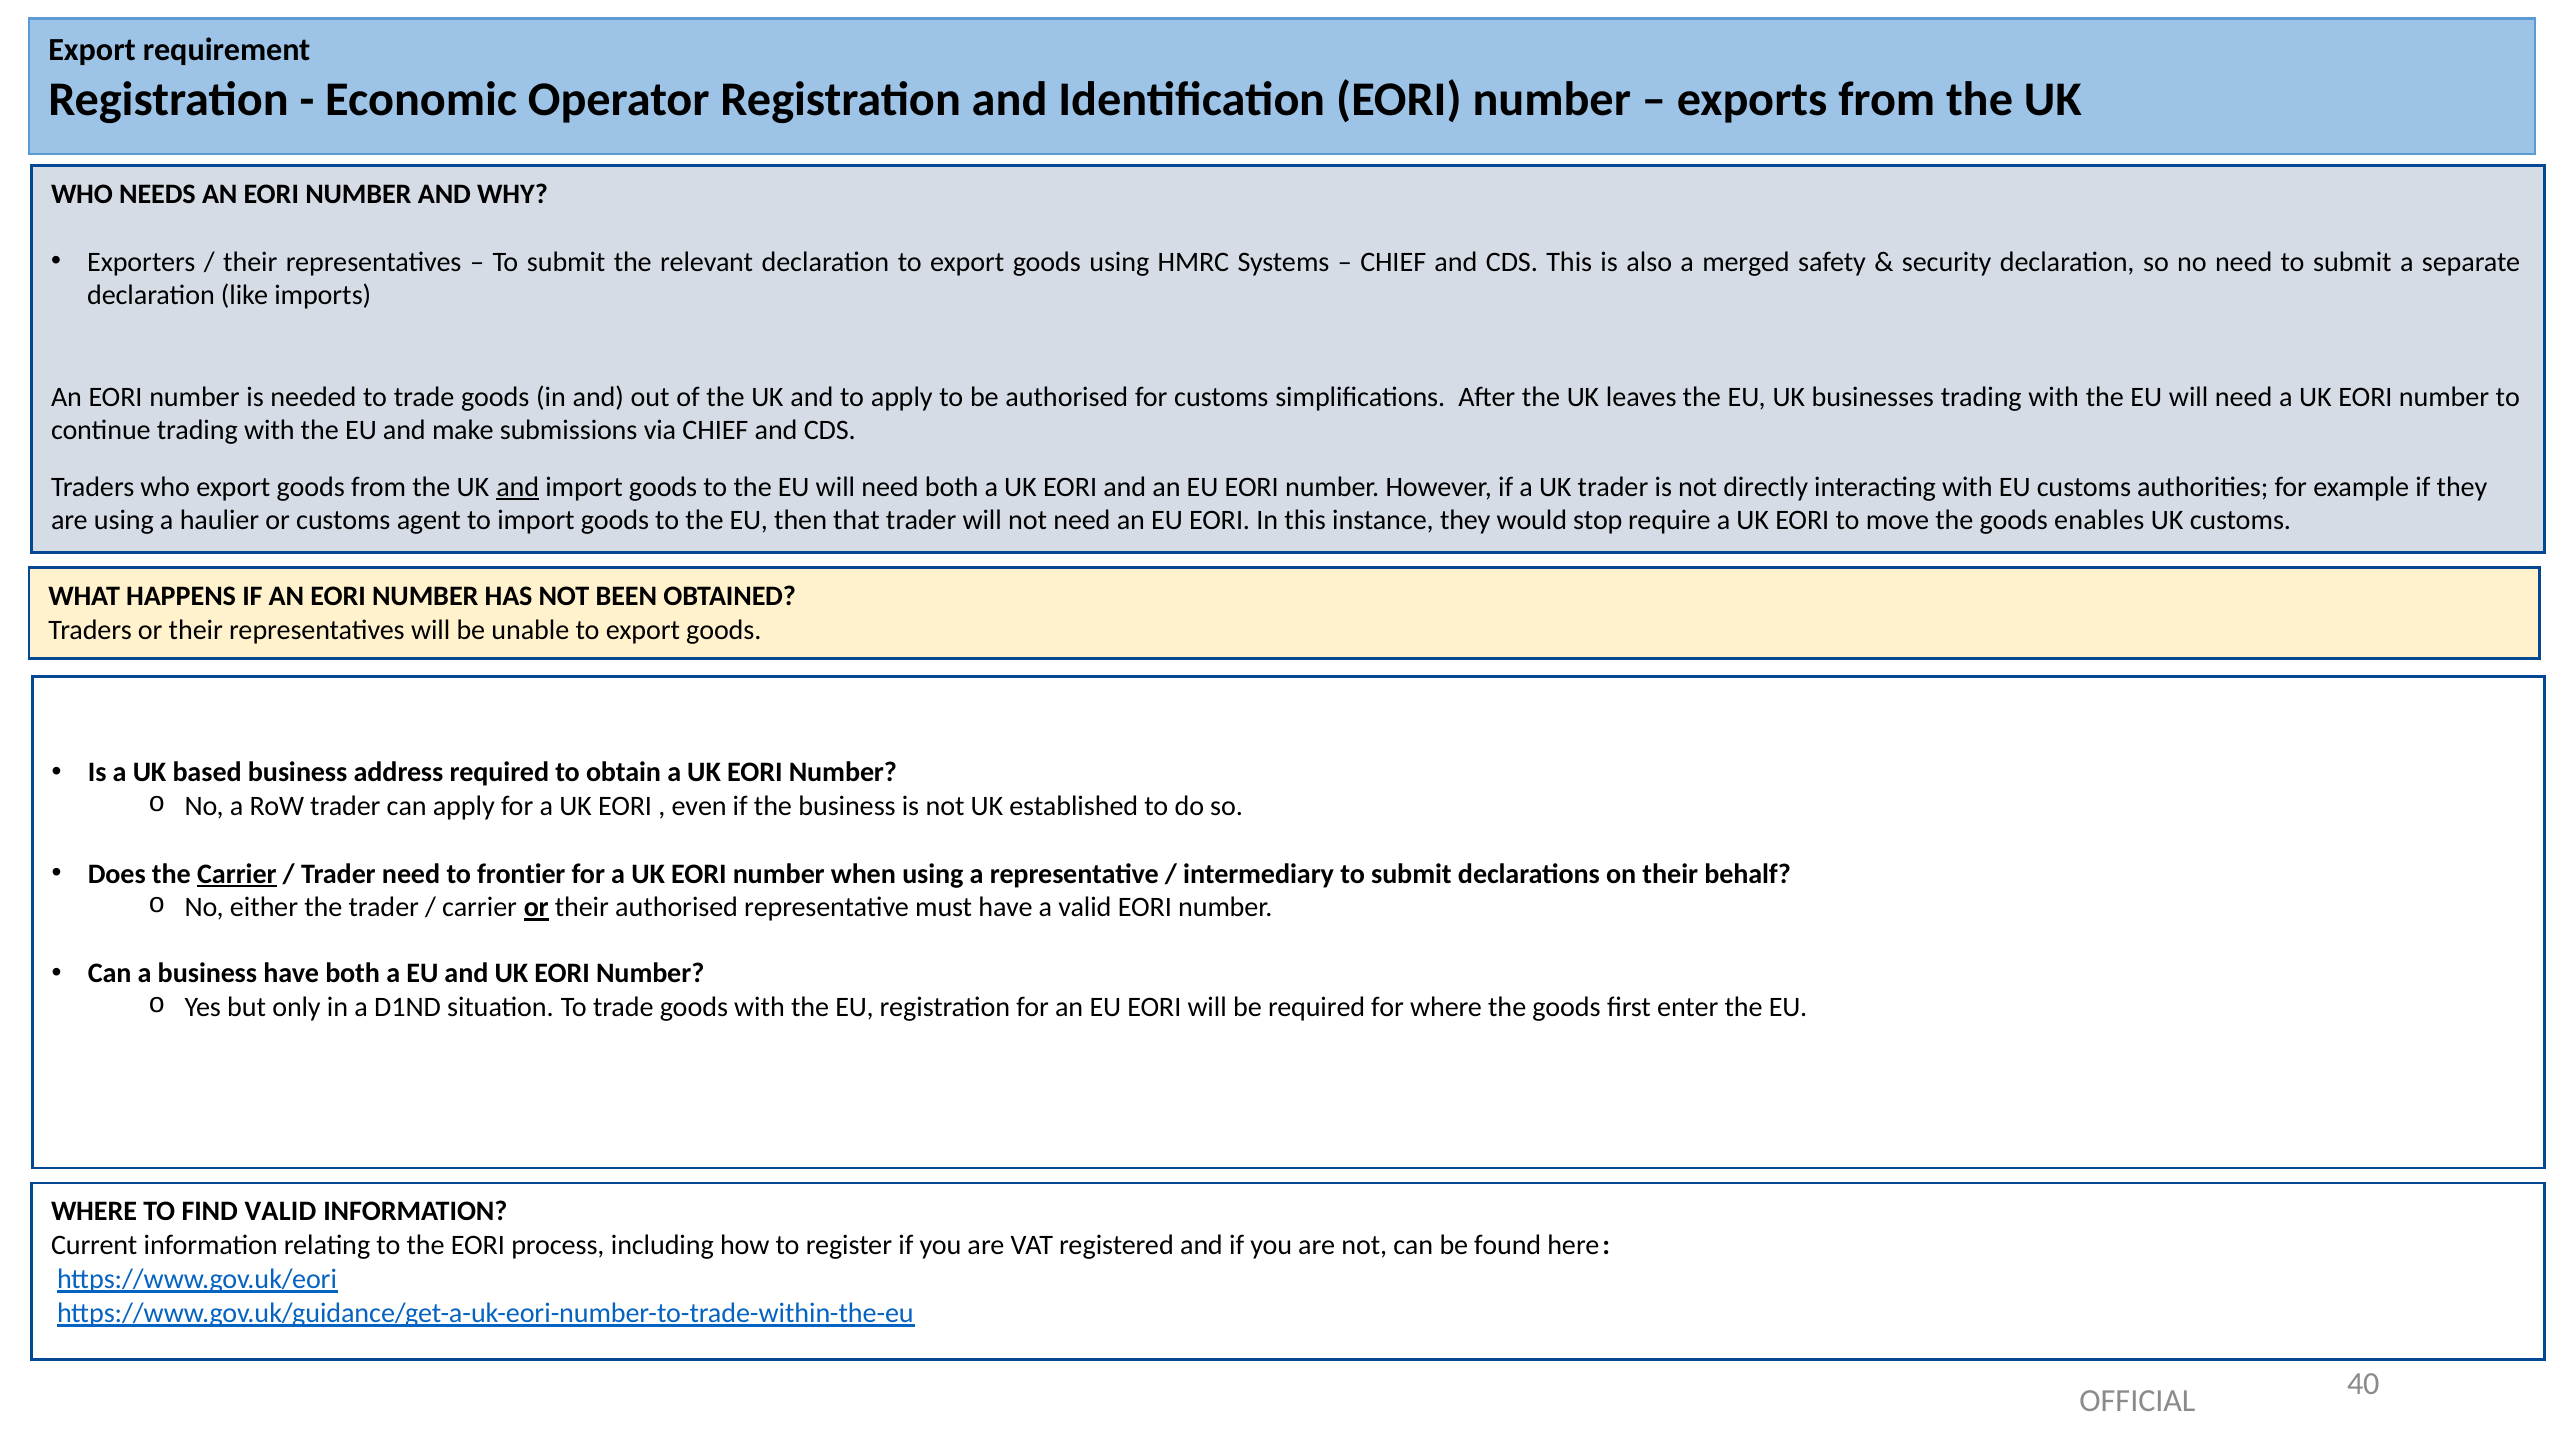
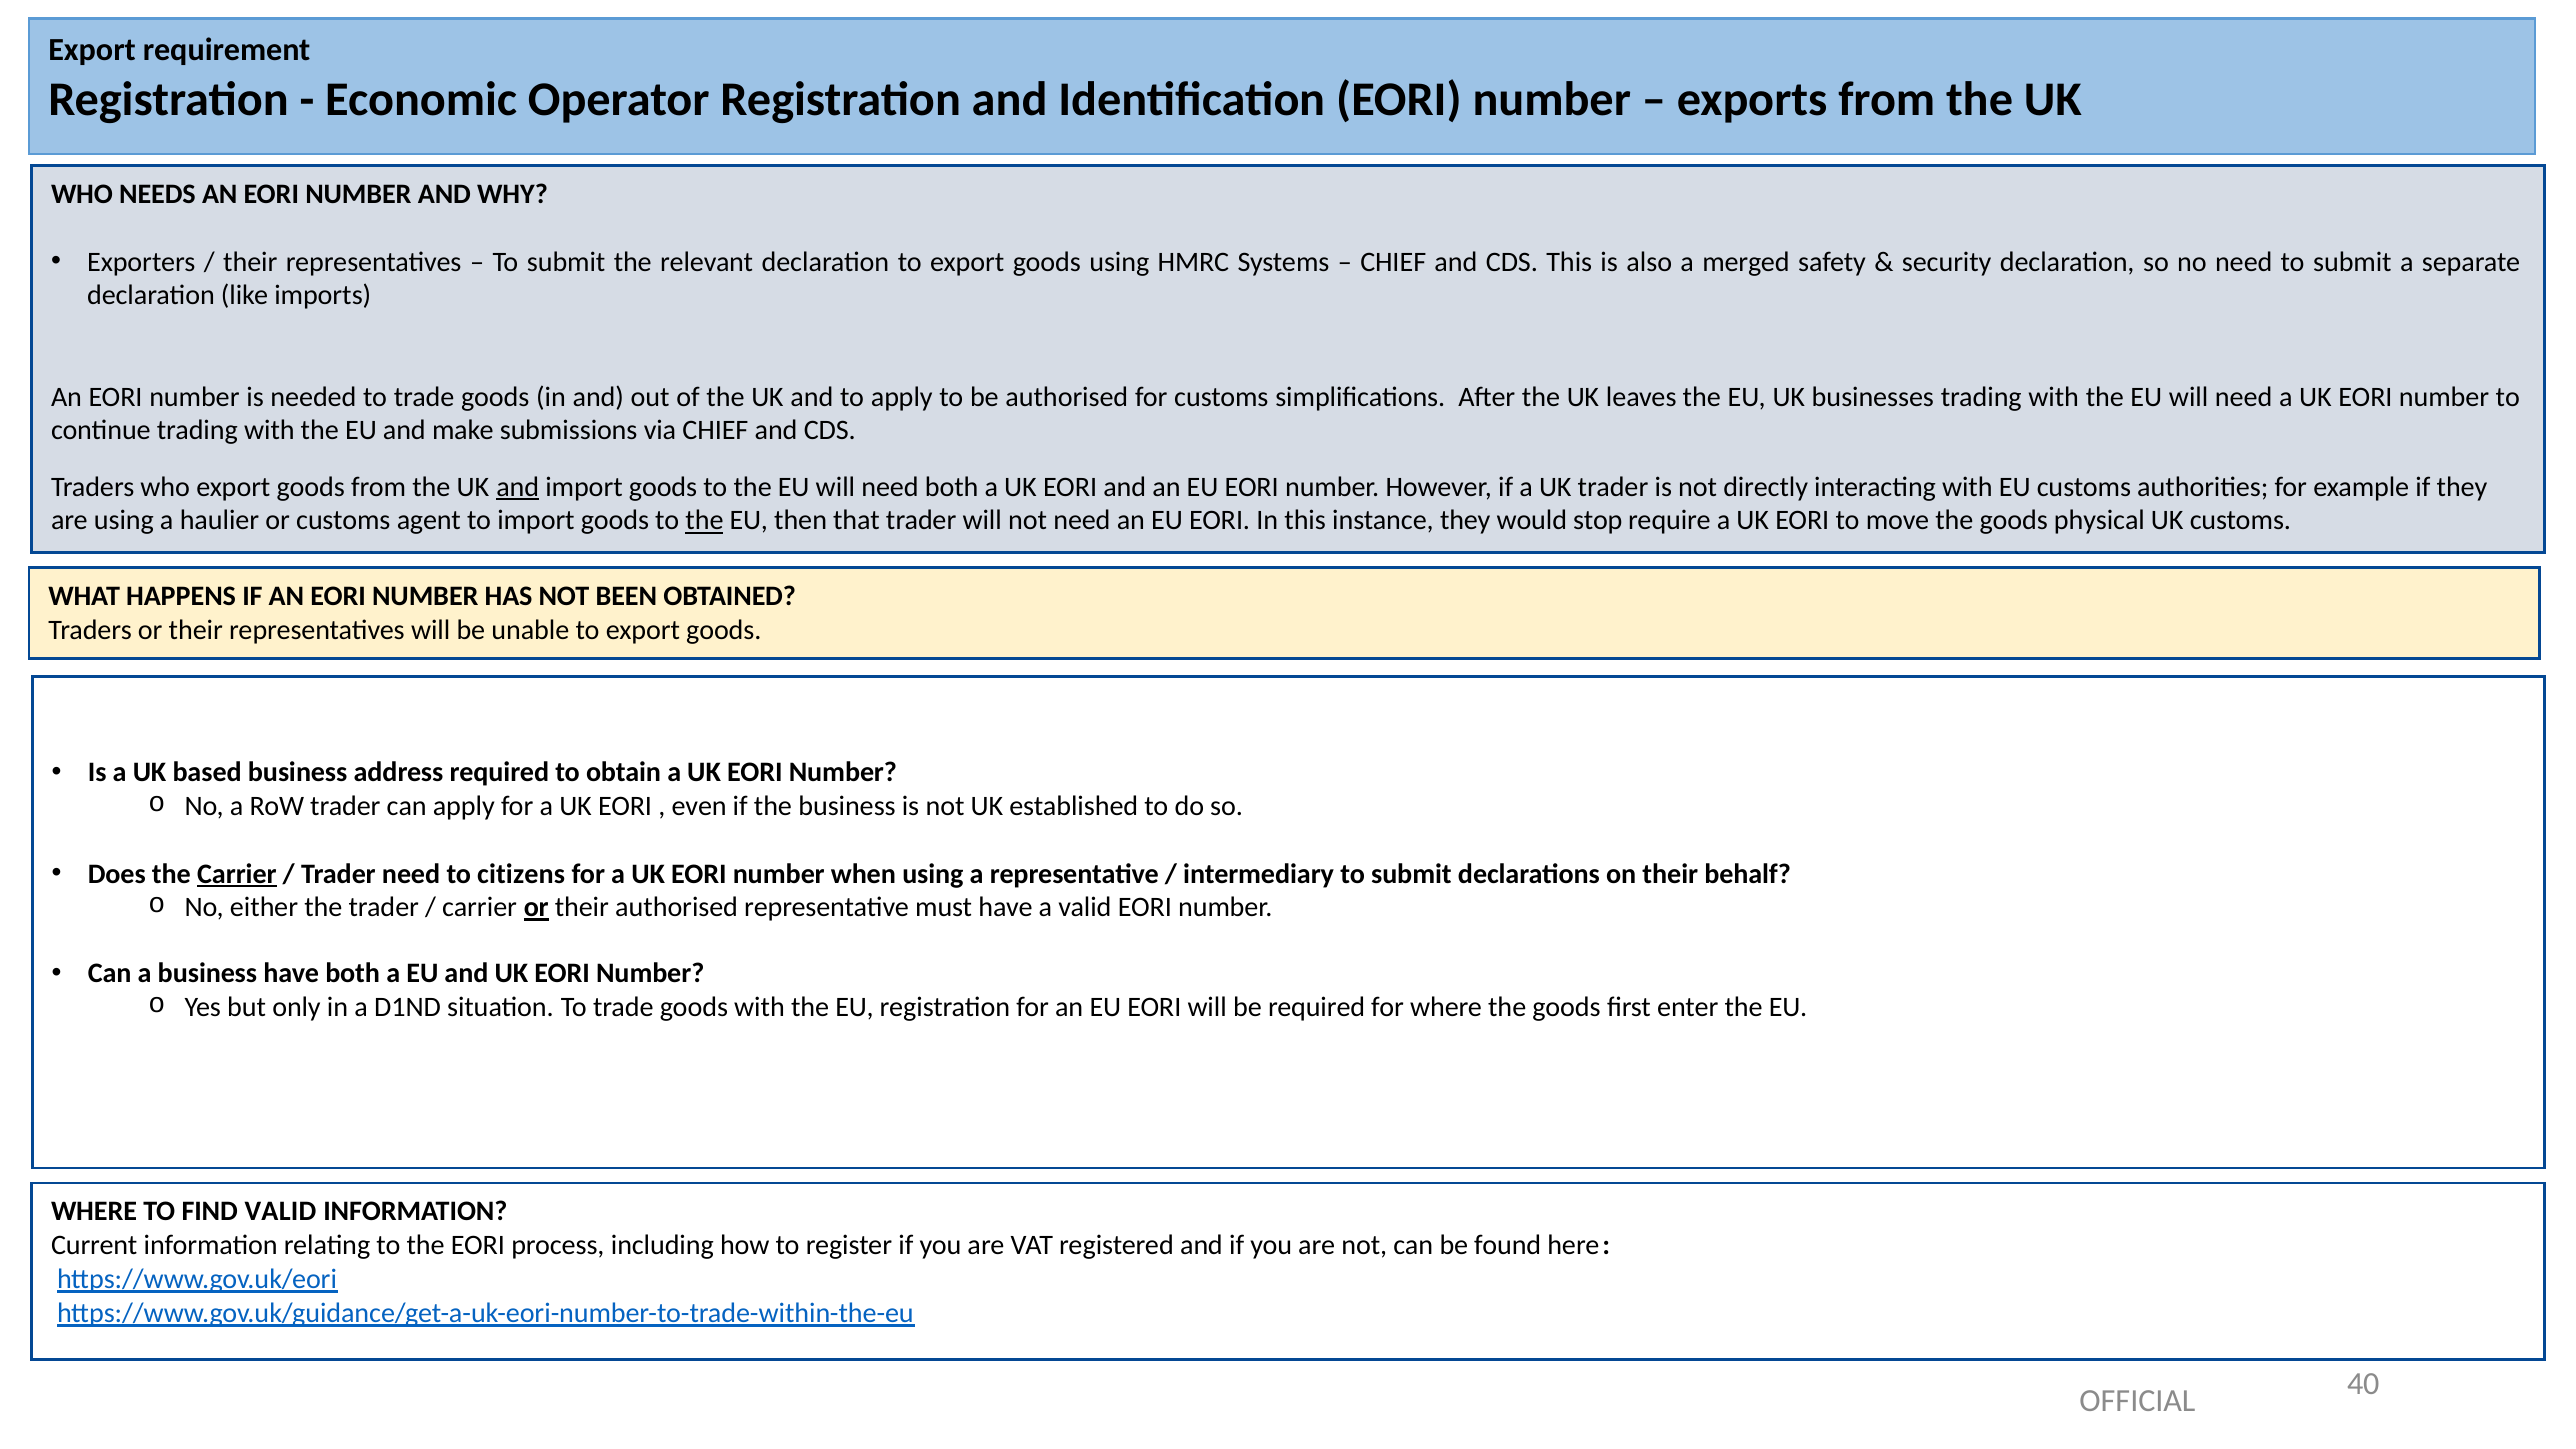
the underline: none -> present (704, 521)
enables: enables -> physical (2099, 521)
frontier: frontier -> citizens (521, 874)
